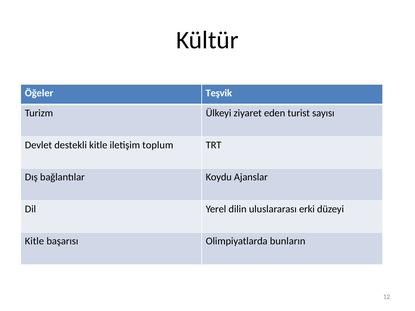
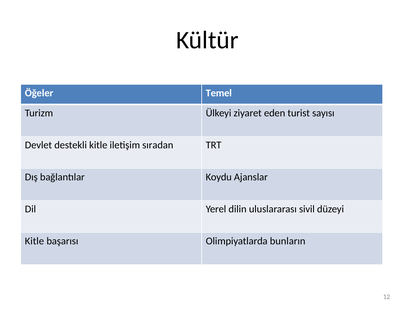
Teşvik: Teşvik -> Temel (219, 93)
toplum: toplum -> sıradan (158, 145)
erki: erki -> sivil (307, 209)
